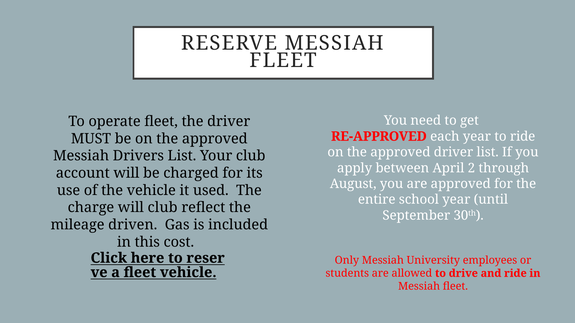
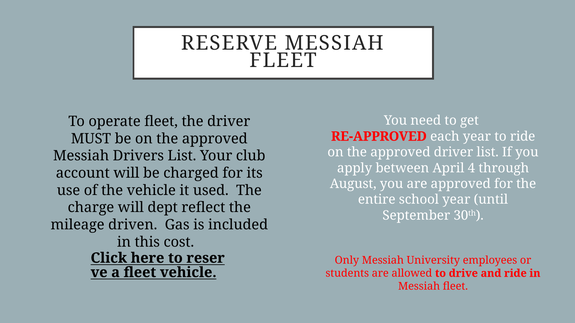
2: 2 -> 4 (471, 168)
will club: club -> dept (163, 208)
